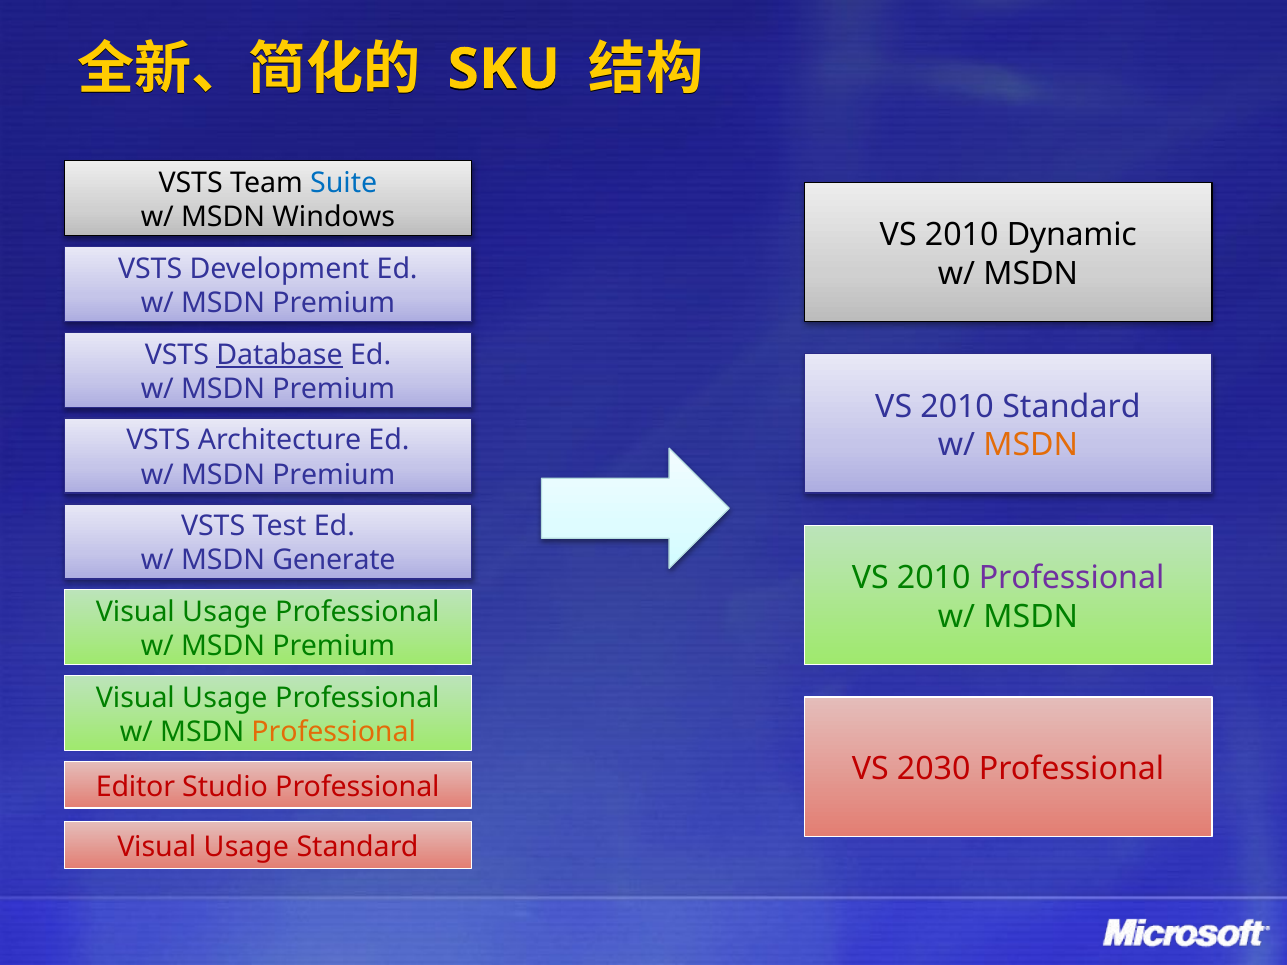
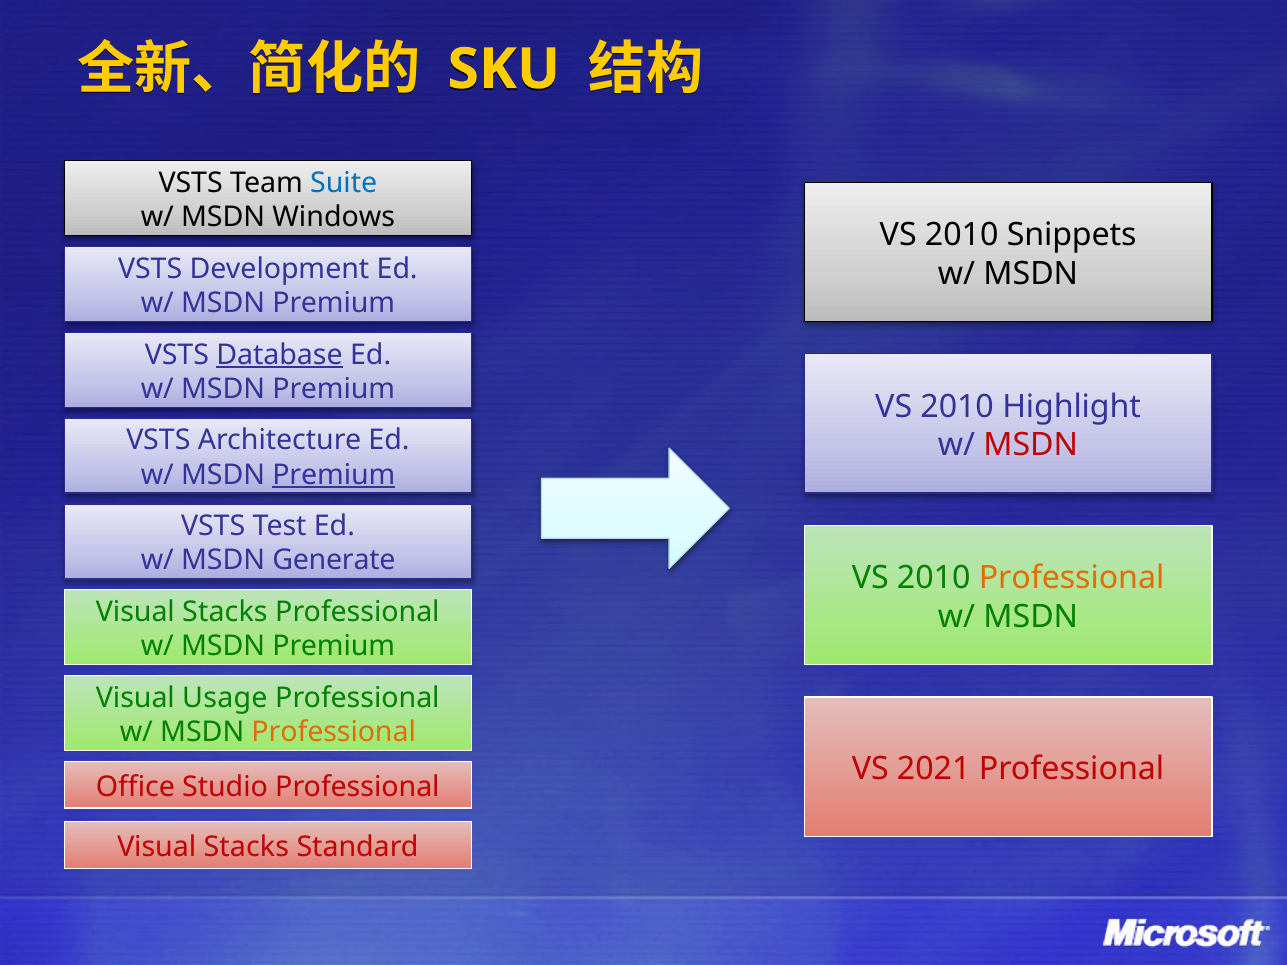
Dynamic: Dynamic -> Snippets (1072, 235)
2010 Standard: Standard -> Highlight (1072, 407)
MSDN colour: orange -> red (1031, 445)
Premium underline: none -> present (334, 475)
Professional colour: purple -> orange (1072, 578)
Usage: Usage -> Stacks (225, 612)
2030: 2030 -> 2021 (934, 769)
Editor: Editor -> Office (135, 787)
Usage: Usage -> Stacks (246, 847)
